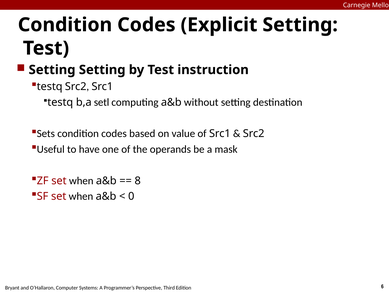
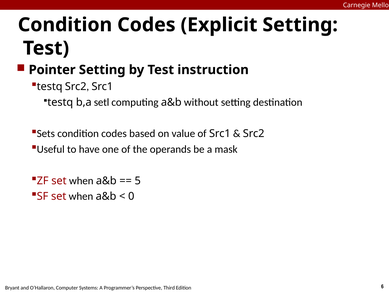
Setting: Setting -> Pointer (52, 70)
8: 8 -> 5 (138, 181)
